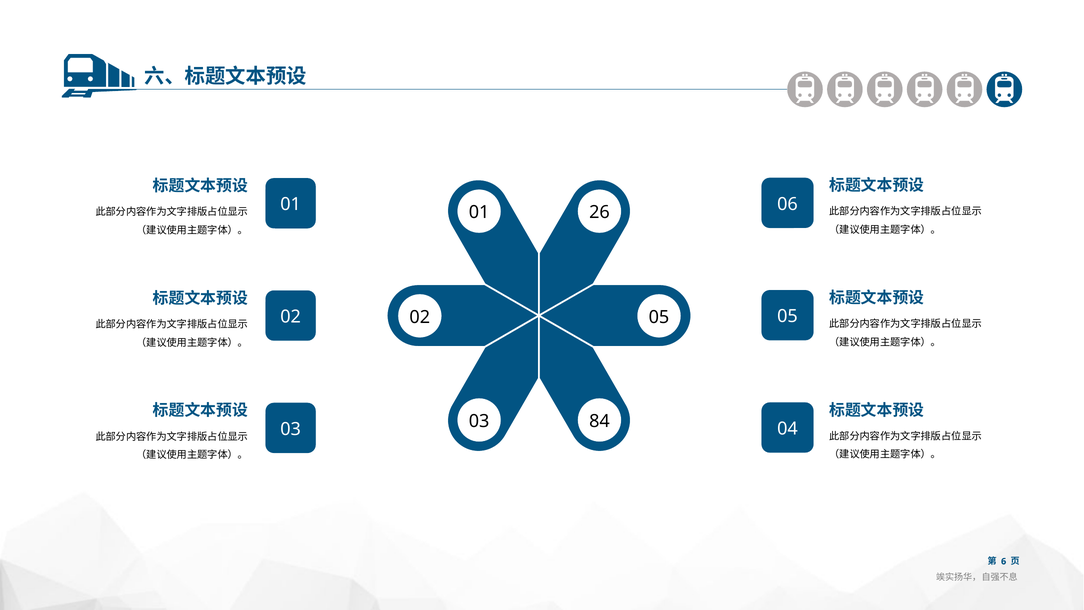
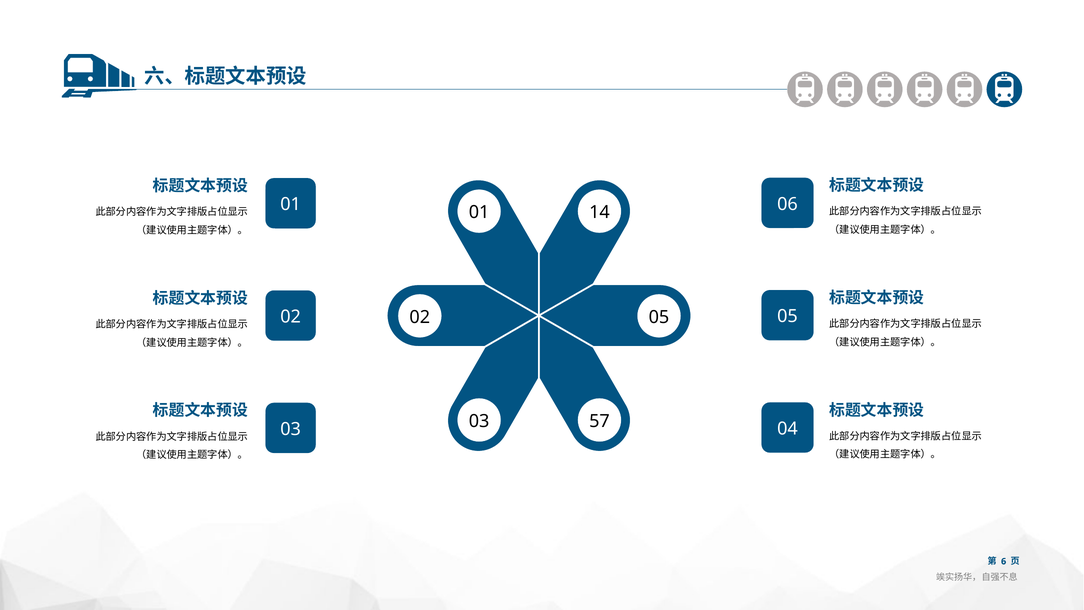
26: 26 -> 14 (599, 212)
84: 84 -> 57 (599, 421)
